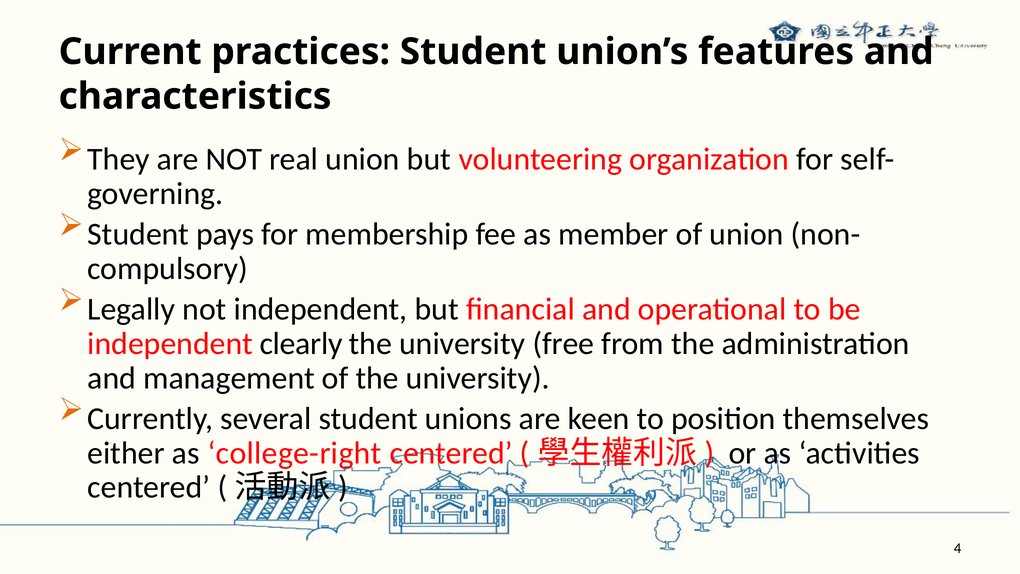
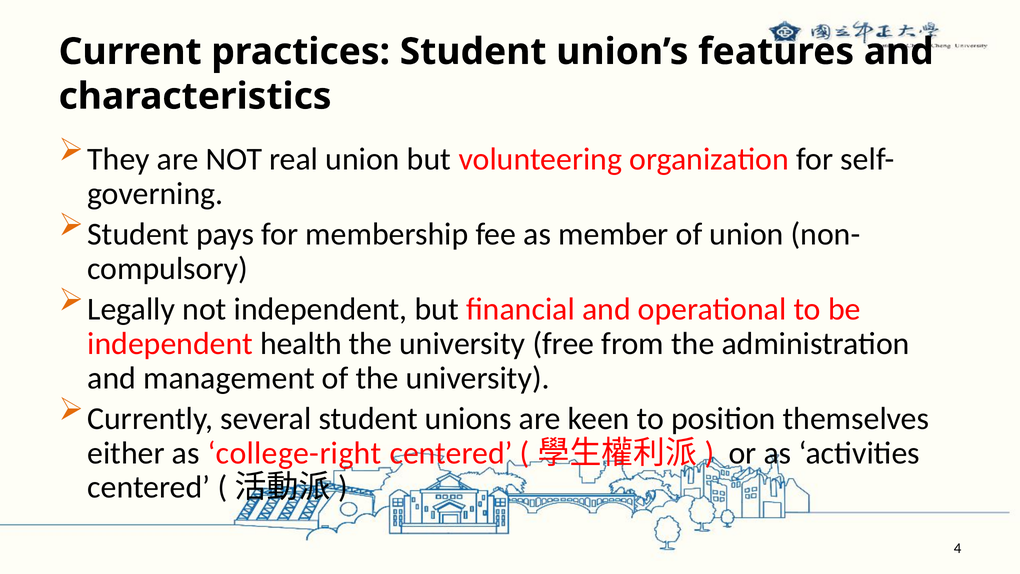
clearly: clearly -> health (301, 343)
